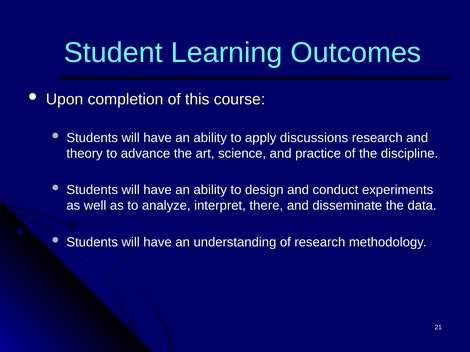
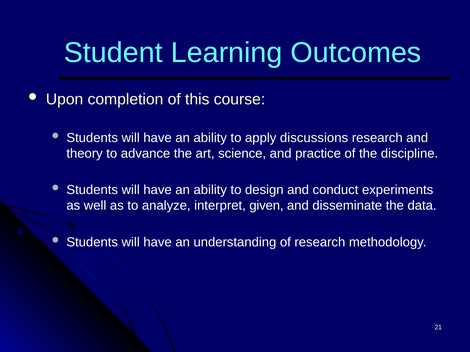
there: there -> given (266, 206)
